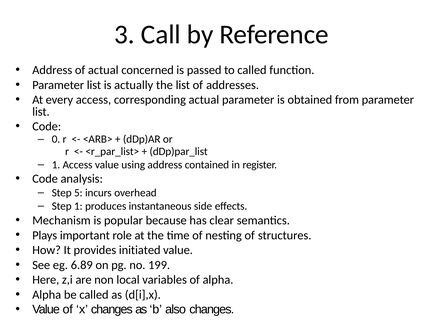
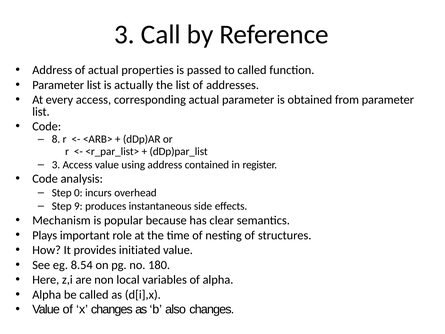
concerned: concerned -> properties (148, 70)
0: 0 -> 8 (56, 139)
1: 1 -> 3 (56, 165)
5: 5 -> 0 (78, 193)
Step 1: 1 -> 9 (78, 206)
6.89: 6.89 -> 8.54 (82, 265)
199: 199 -> 180 (159, 265)
